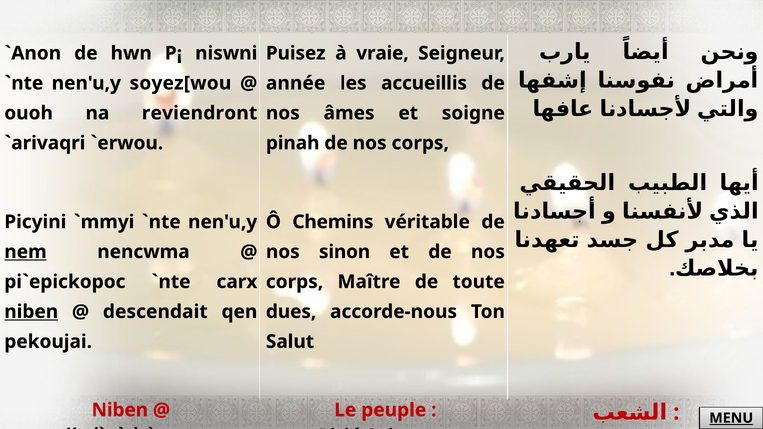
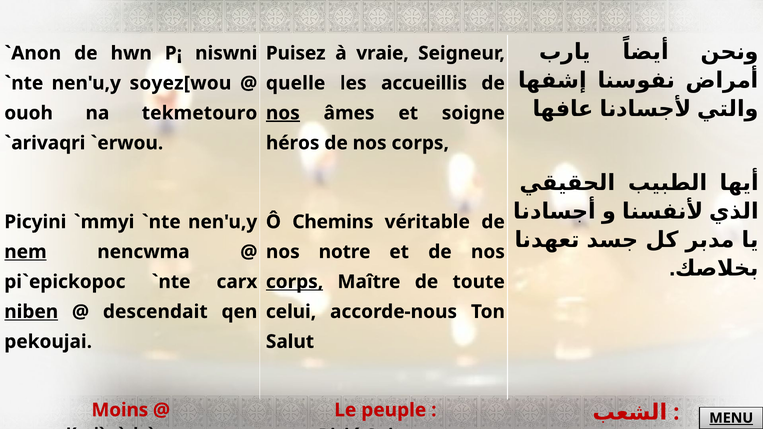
année: année -> quelle (296, 83)
reviendront: reviendront -> tekmetouro (200, 113)
nos underline: none -> present (283, 113)
pinah: pinah -> héros (293, 143)
sinon: sinon -> notre (345, 252)
corps underline: none -> present (295, 282)
dues: dues -> celui (291, 312)
Niben: Niben -> Moins (120, 410)
